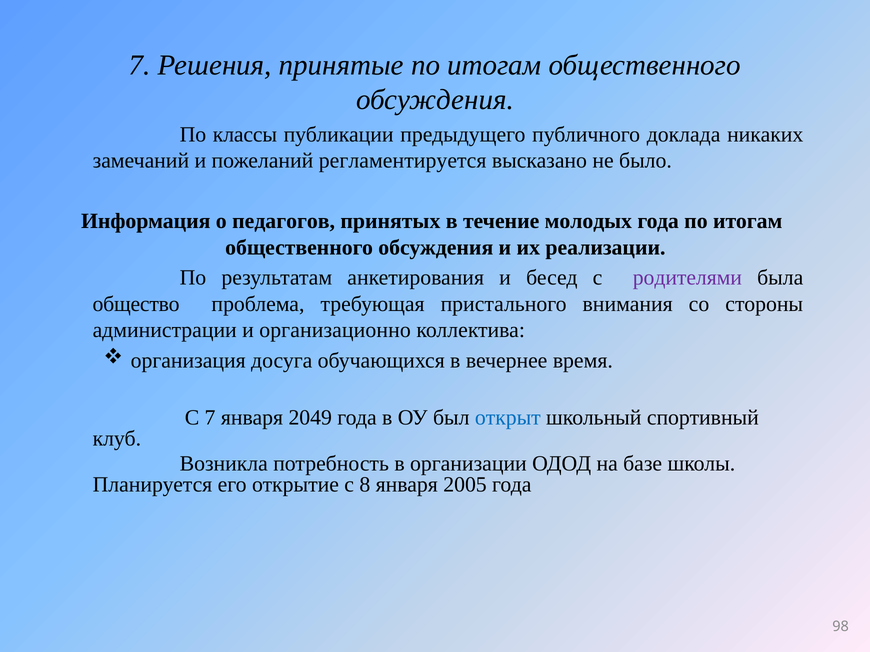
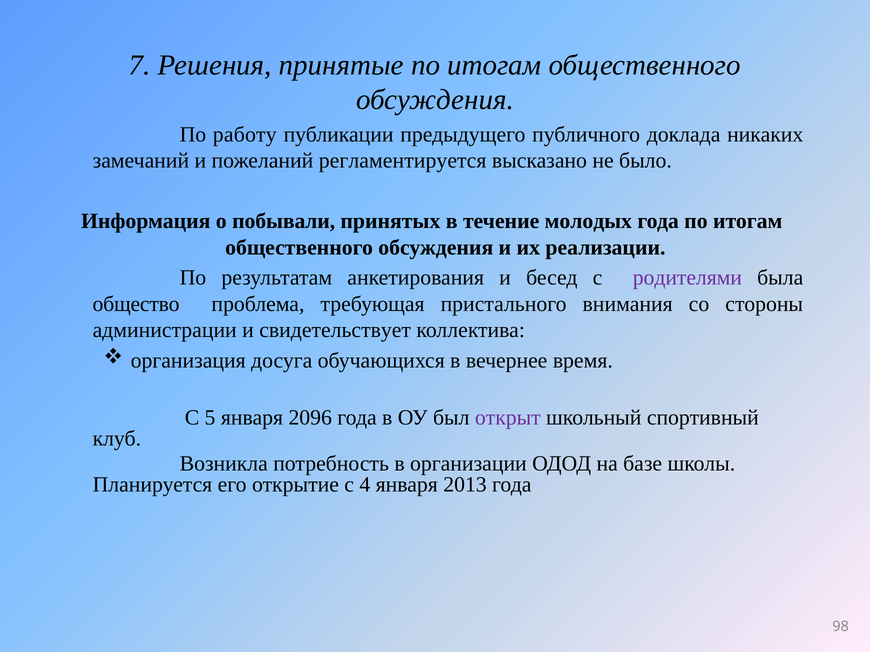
классы: классы -> работу (245, 134)
педагогов: педагогов -> побывали (284, 221)
организационно: организационно -> свидетельствует (335, 330)
С 7: 7 -> 5 (210, 418)
2049: 2049 -> 2096 (310, 418)
открыт colour: blue -> purple (508, 418)
8: 8 -> 4 (365, 485)
2005: 2005 -> 2013 (465, 485)
